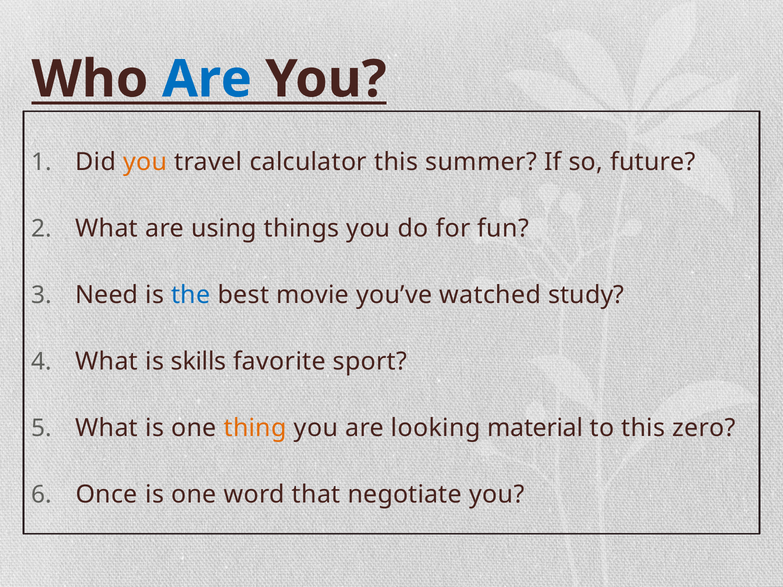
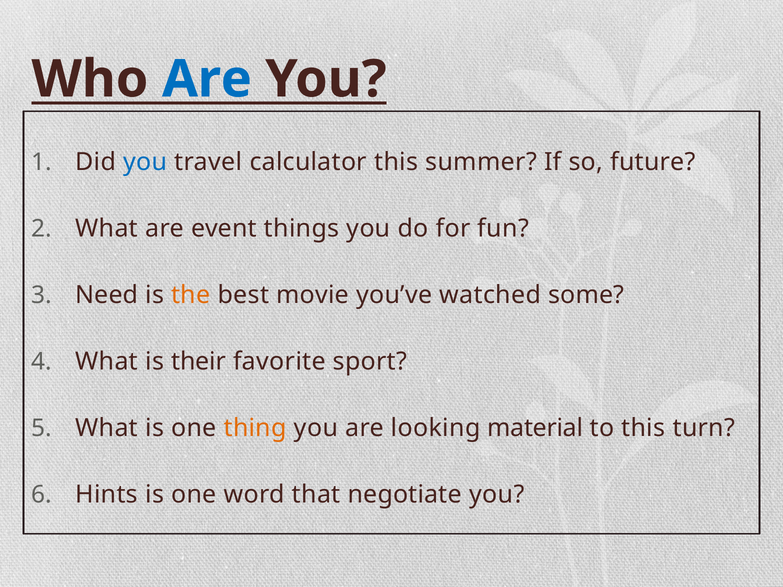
you colour: orange -> blue (145, 162)
using: using -> event (224, 228)
the colour: blue -> orange (191, 295)
study: study -> some (586, 295)
skills: skills -> their (199, 361)
zero: zero -> turn (704, 428)
Once: Once -> Hints (107, 494)
